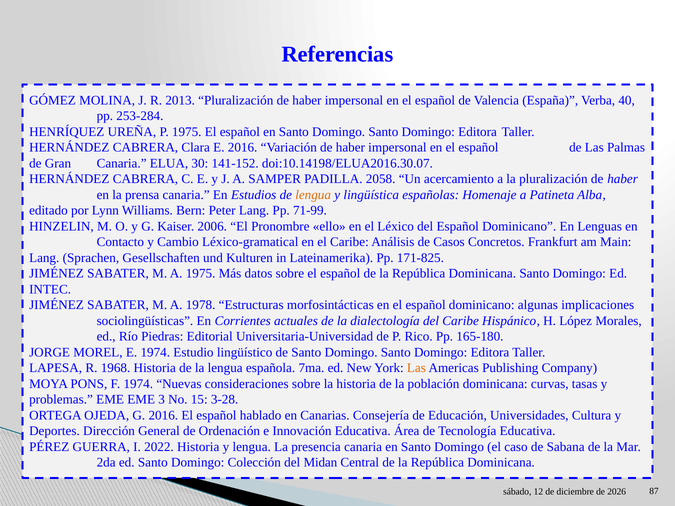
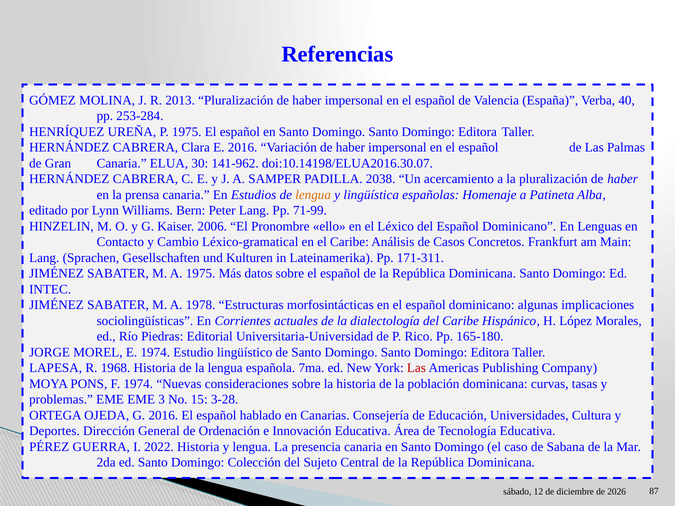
141-152: 141-152 -> 141-962 (235, 163)
2058: 2058 -> 2038 (381, 179)
171-825: 171-825 -> 171-311 (420, 258)
Las colour: orange -> red (416, 368)
Midan: Midan -> Sujeto (320, 463)
